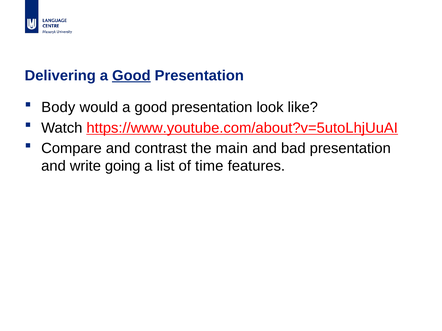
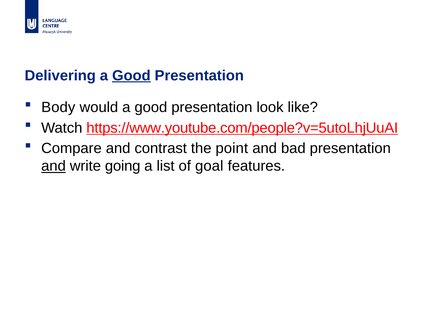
https://www.youtube.com/about?v=5utoLhjUuAI: https://www.youtube.com/about?v=5utoLhjUuAI -> https://www.youtube.com/people?v=5utoLhjUuAI (242, 128)
main: main -> point (232, 149)
and underline: none -> present (54, 166)
time: time -> goal (209, 166)
